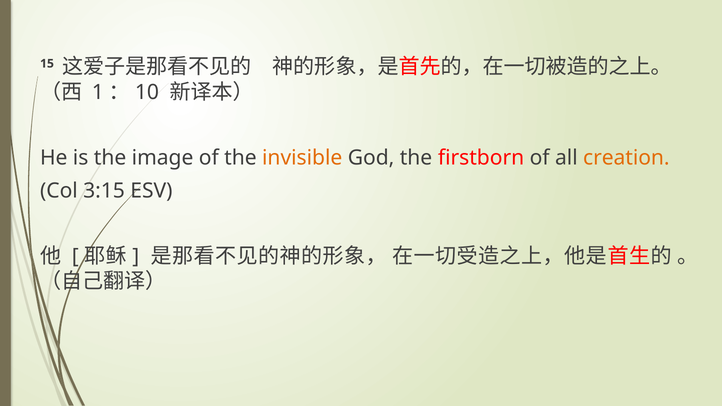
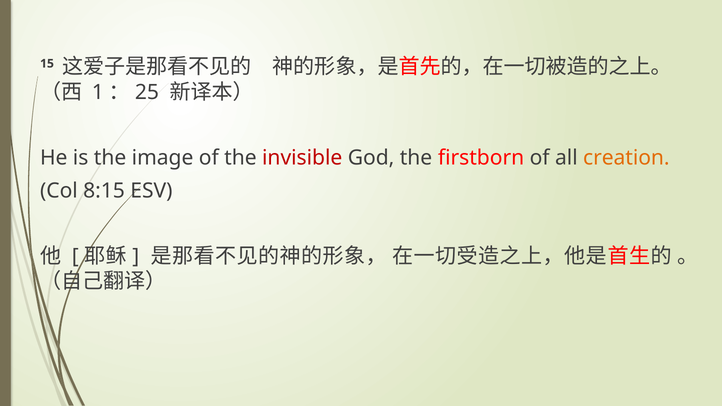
10: 10 -> 25 (147, 92)
invisible colour: orange -> red (302, 158)
3:15: 3:15 -> 8:15 (104, 191)
